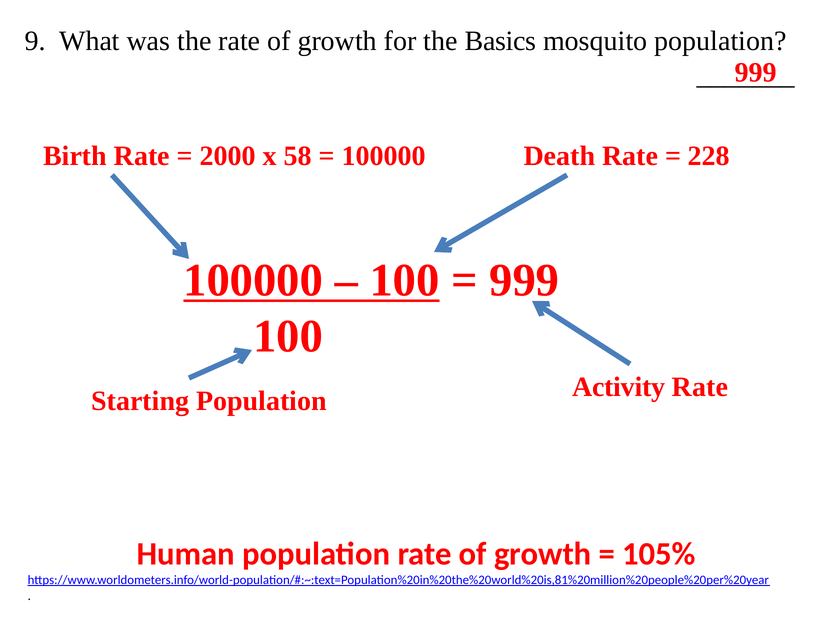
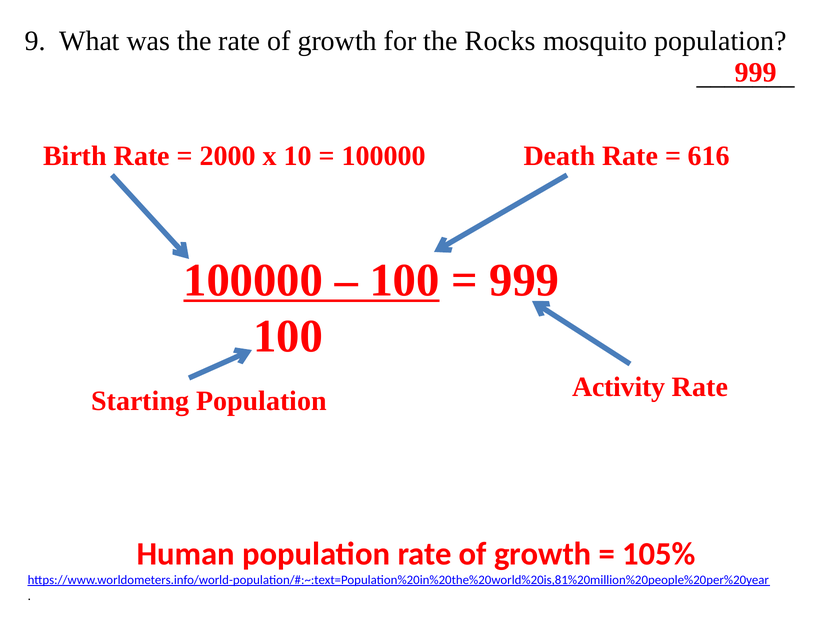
Basics: Basics -> Rocks (500, 41)
58: 58 -> 10 (298, 156)
228: 228 -> 616 (709, 156)
